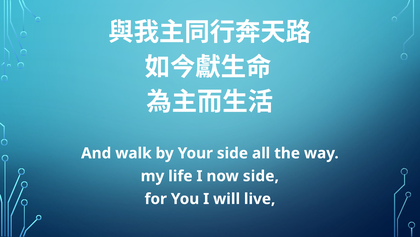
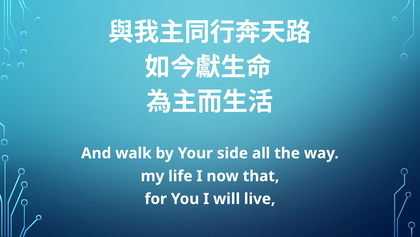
now side: side -> that (261, 176)
